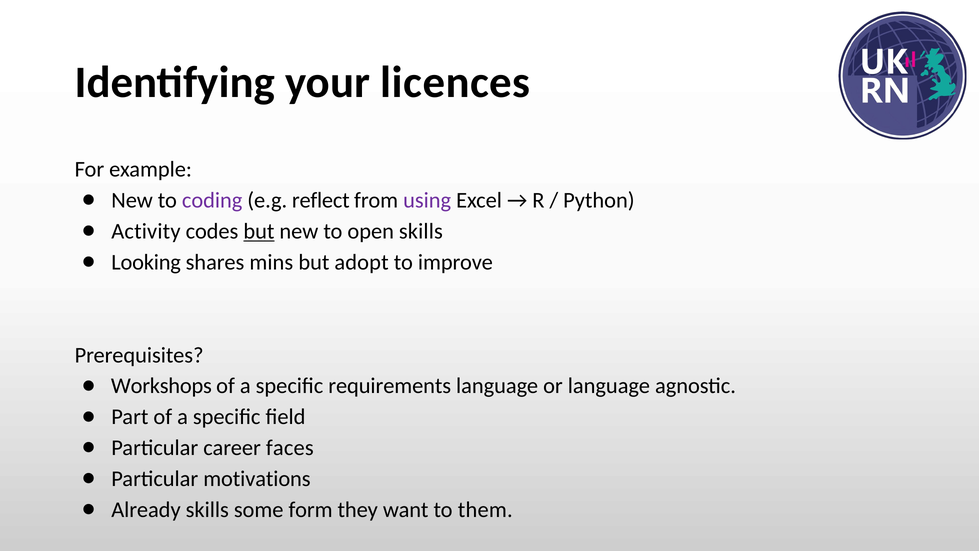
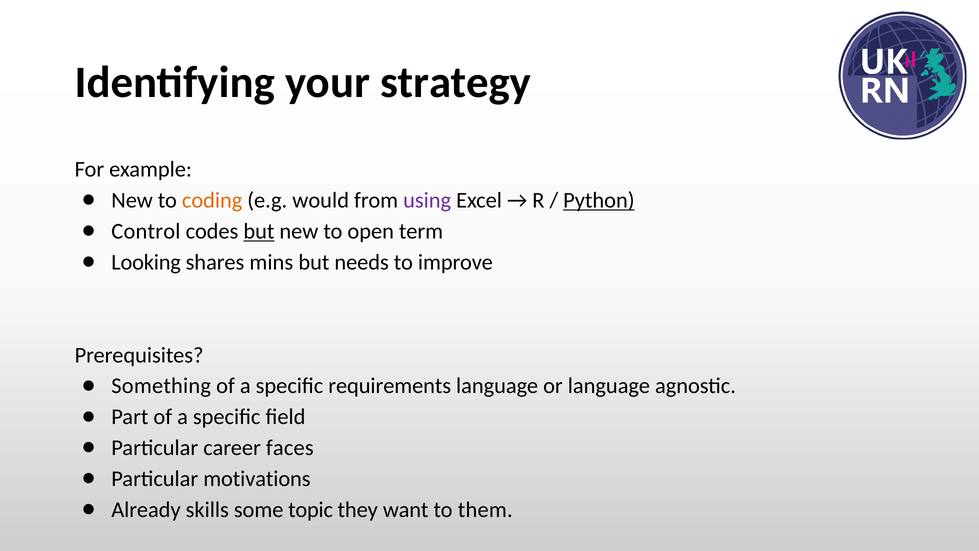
licences: licences -> strategy (456, 82)
coding colour: purple -> orange (212, 200)
reflect: reflect -> would (321, 200)
Python underline: none -> present (599, 200)
Activity: Activity -> Control (146, 231)
open skills: skills -> term (421, 231)
adopt: adopt -> needs (362, 262)
Workshops: Workshops -> Something (161, 386)
form: form -> topic (311, 510)
